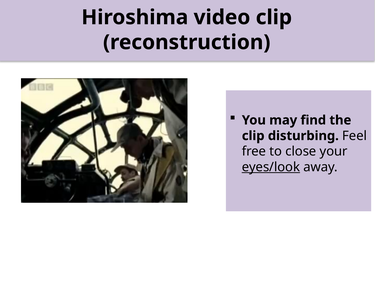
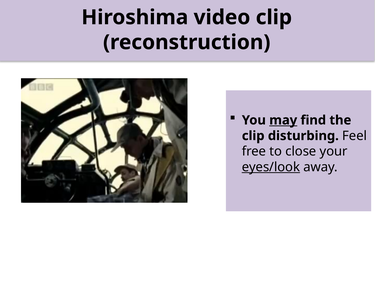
may underline: none -> present (283, 120)
